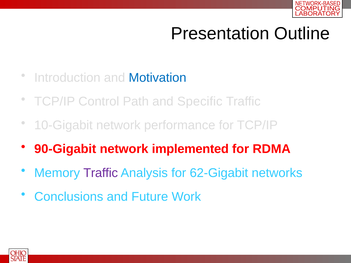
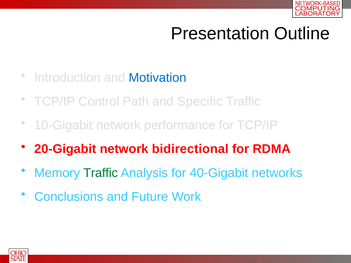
90-Gigabit: 90-Gigabit -> 20-Gigabit (65, 149)
implemented: implemented -> bidirectional (190, 149)
Traffic colour: purple -> green (101, 173)
62-Gigabit: 62-Gigabit -> 40-Gigabit (219, 173)
